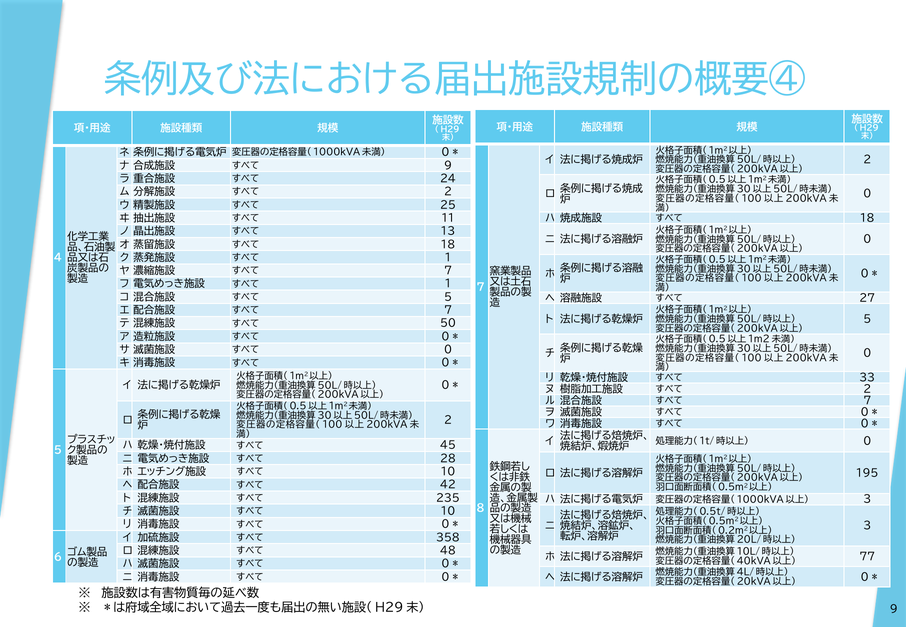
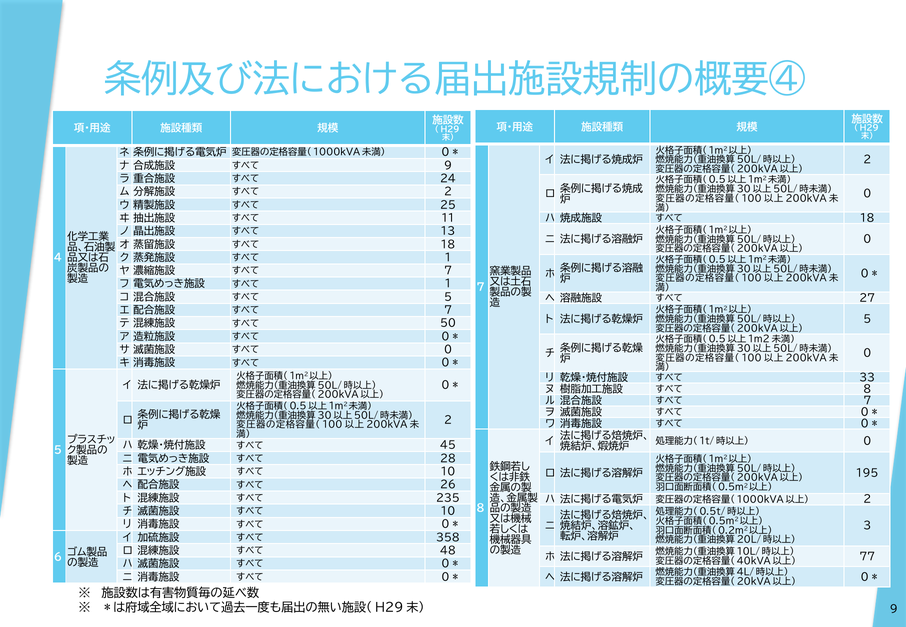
2: 2 -> 8 (867, 390)
42: 42 -> 26 (448, 485)
3: 3 -> 2 (867, 500)
